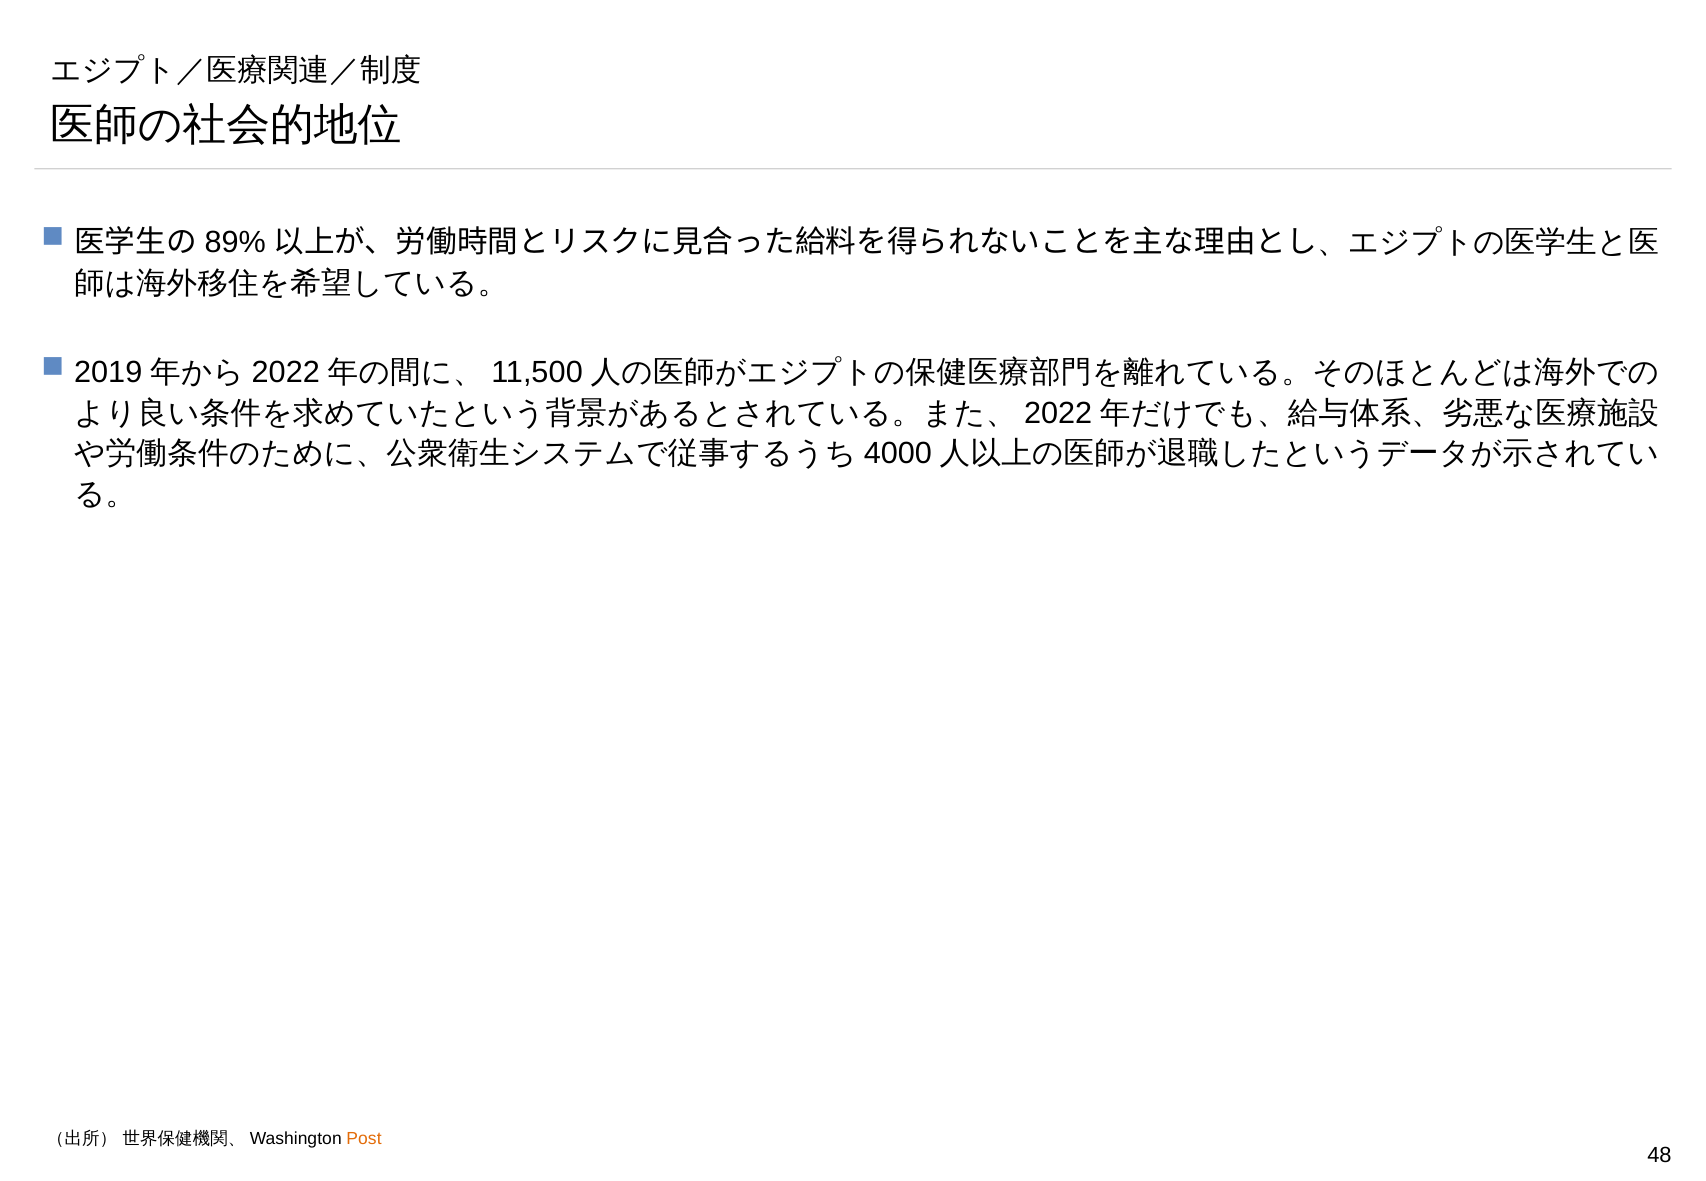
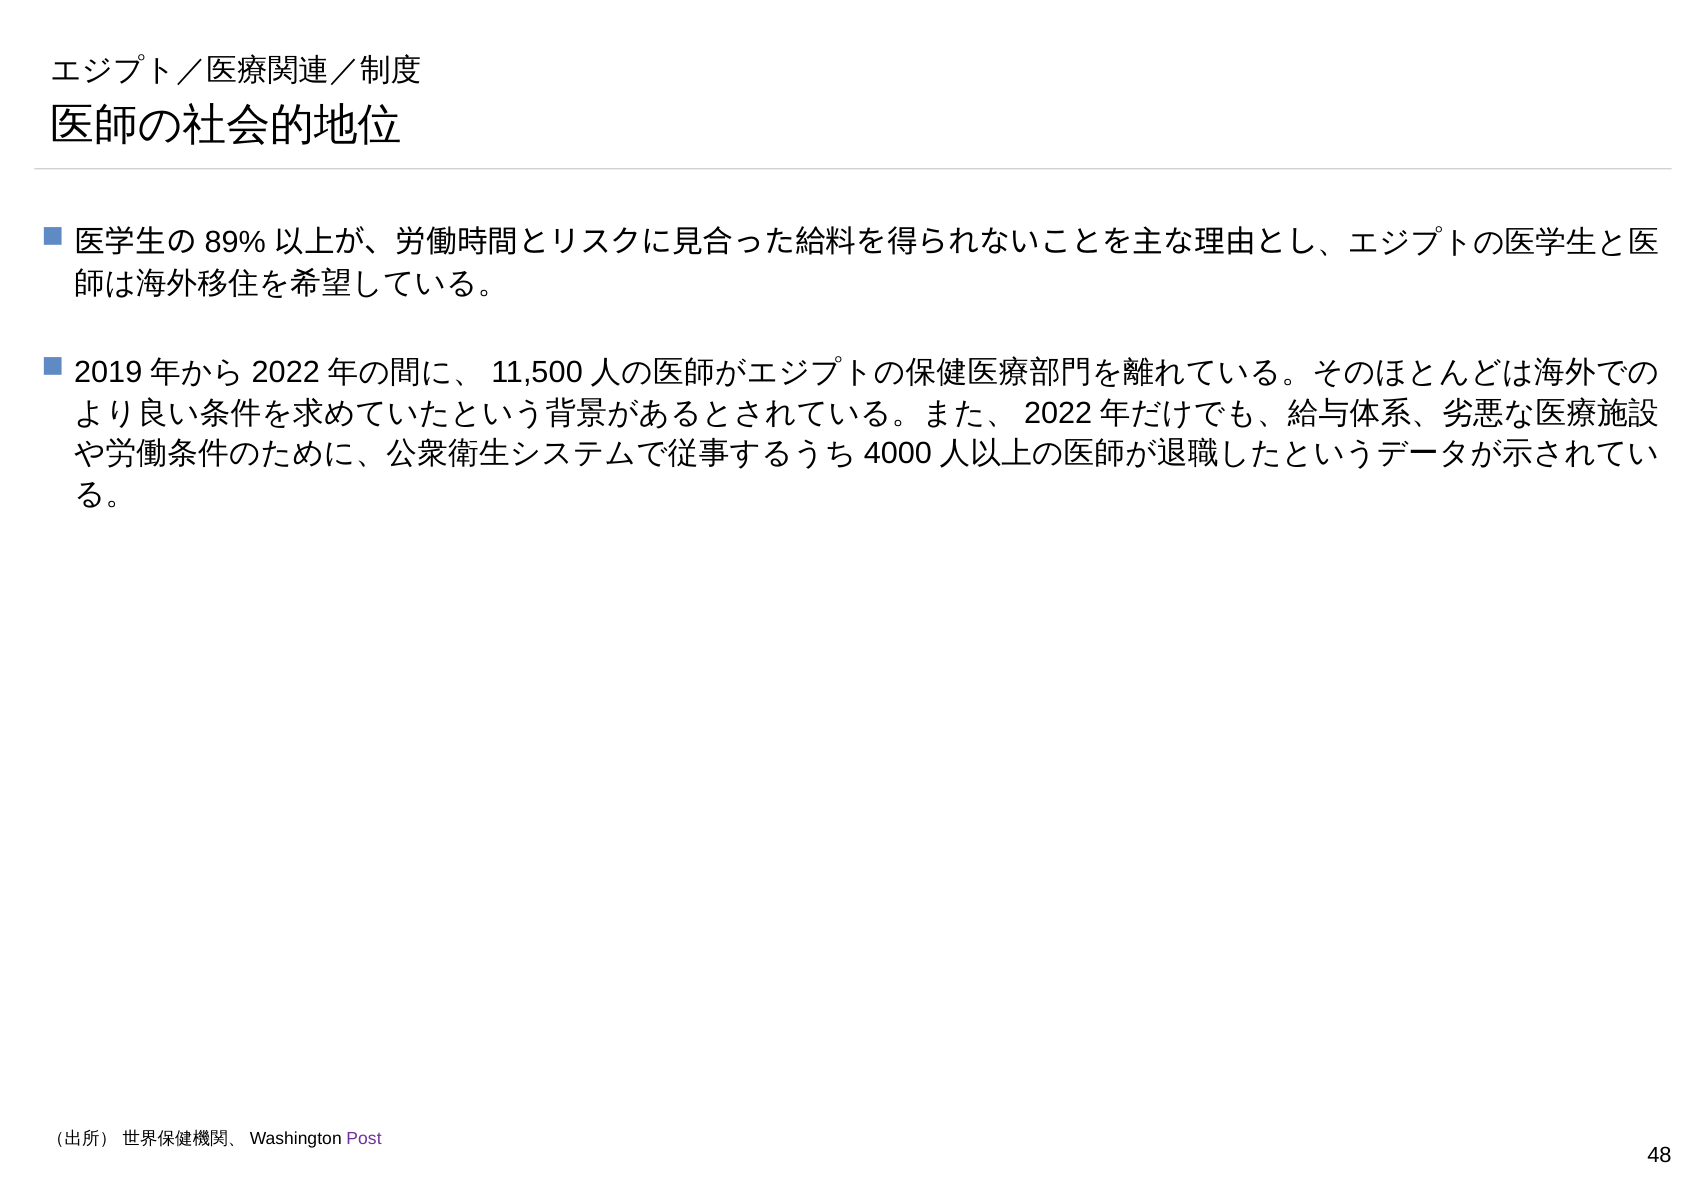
Post colour: orange -> purple (364, 1139)
